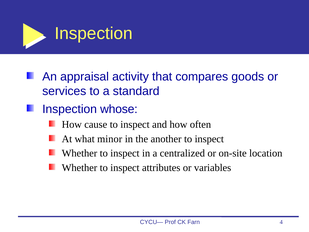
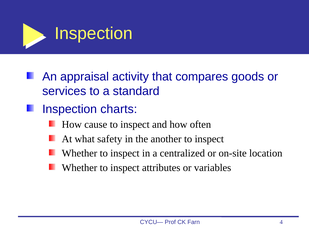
whose: whose -> charts (119, 109)
minor: minor -> safety (110, 139)
